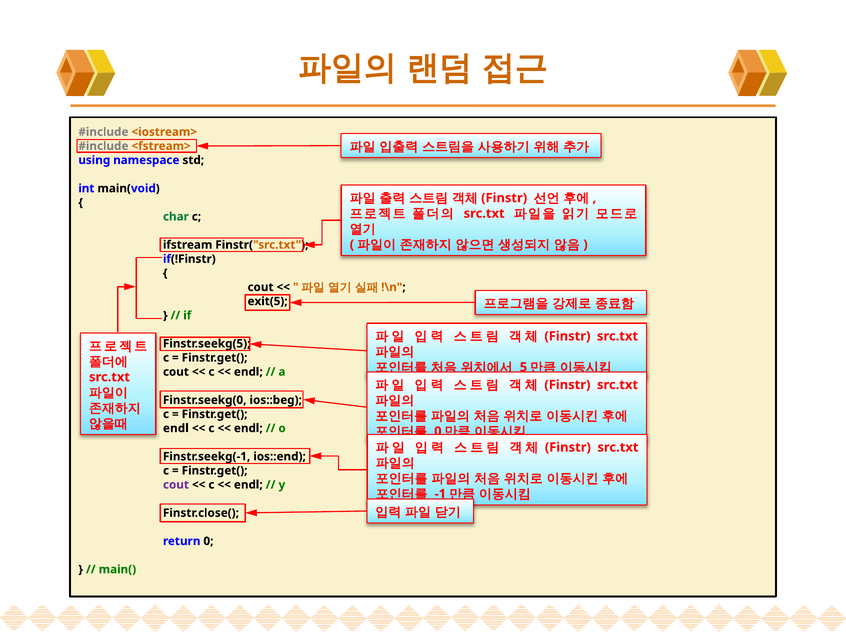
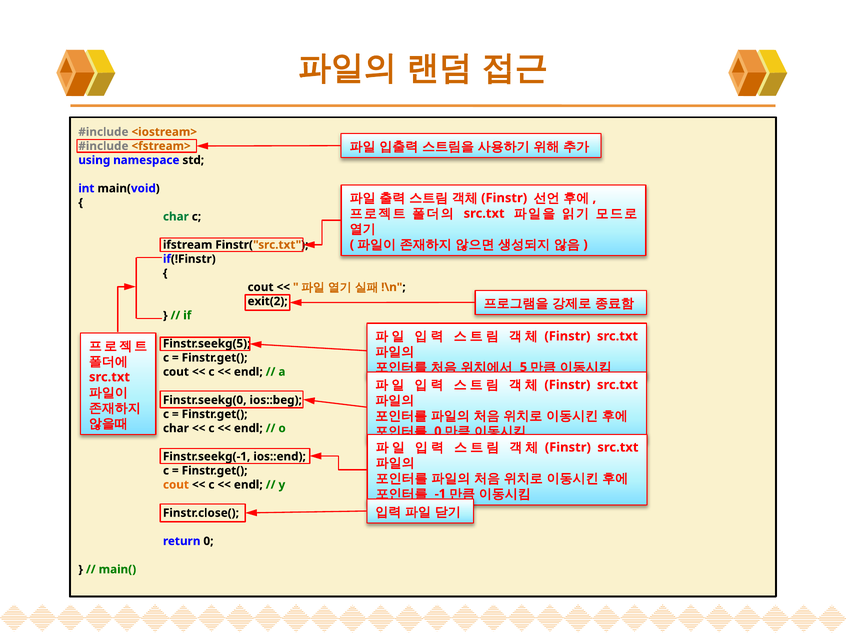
exit(5: exit(5 -> exit(2 (268, 302)
endl: endl -> char (176, 429)
cout colour: purple -> orange (176, 485)
